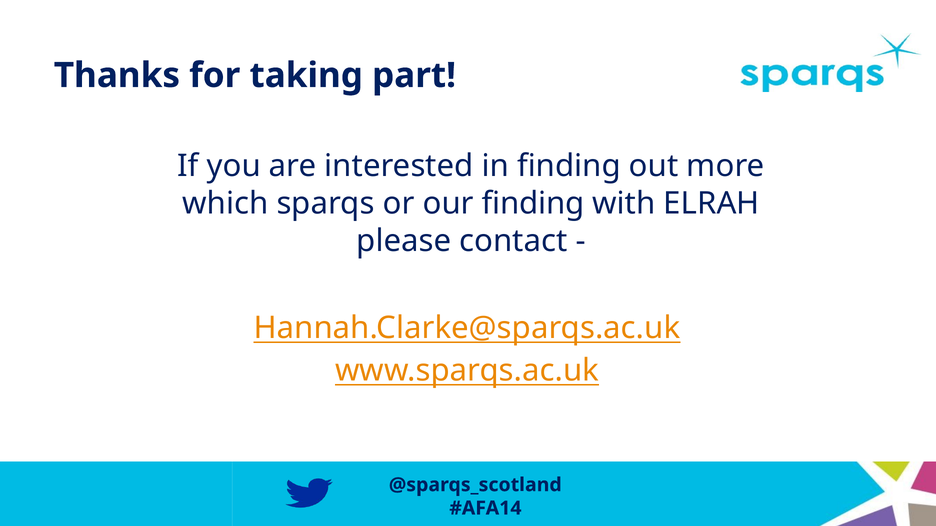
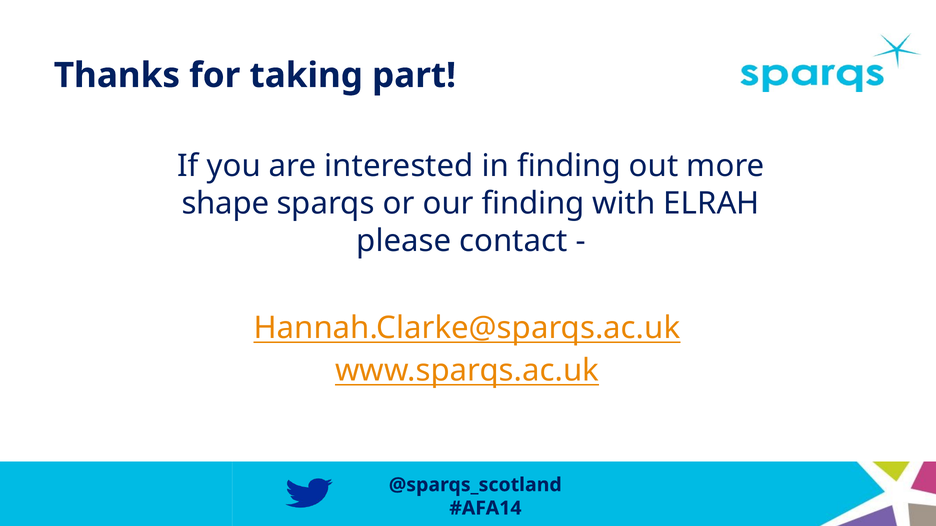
which: which -> shape (225, 204)
